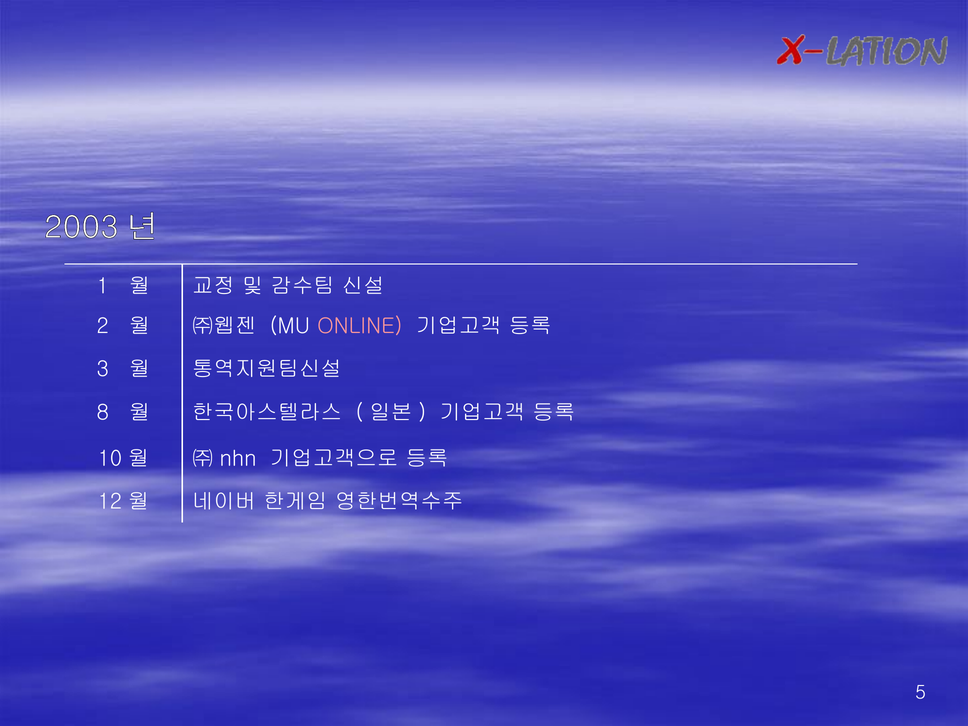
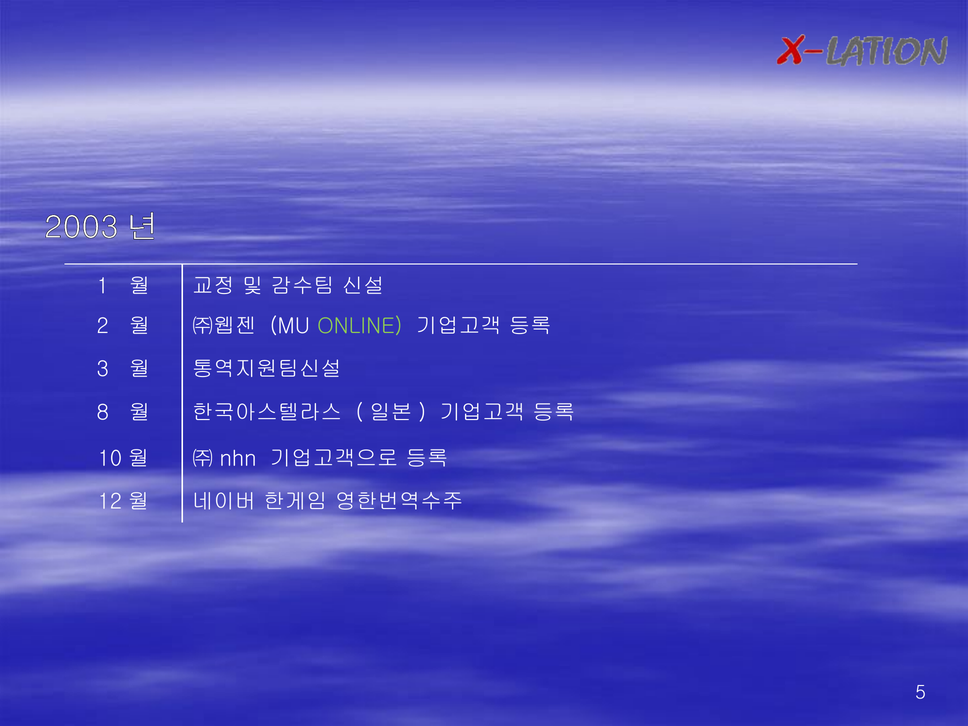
ONLINE colour: pink -> light green (360, 326)
